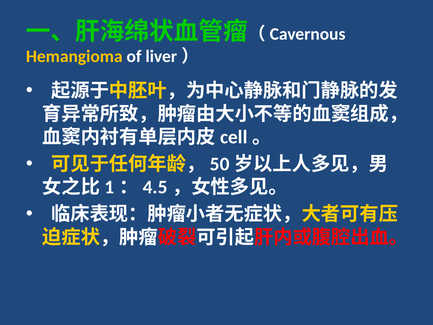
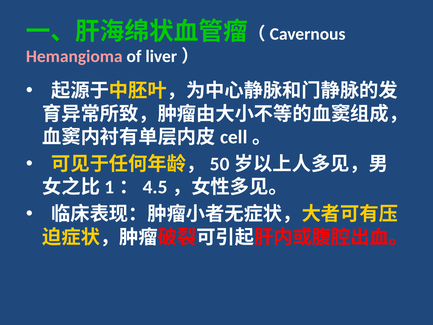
Hemangioma colour: yellow -> pink (74, 56)
